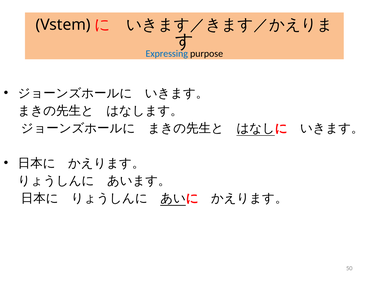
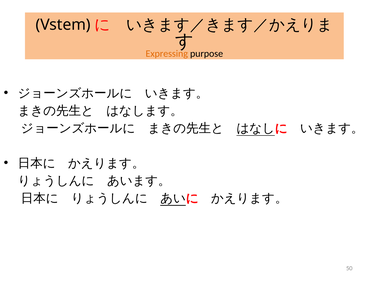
Expressing colour: blue -> orange (167, 54)
